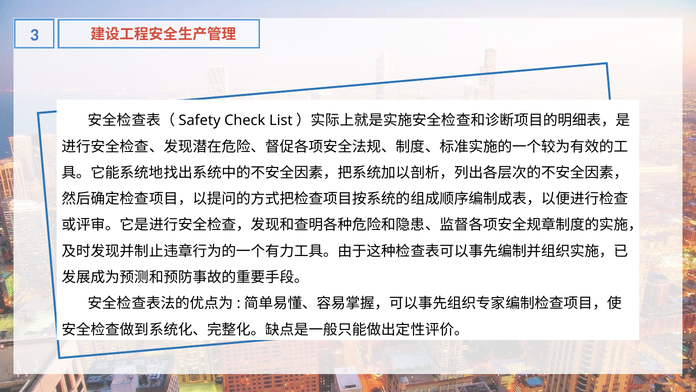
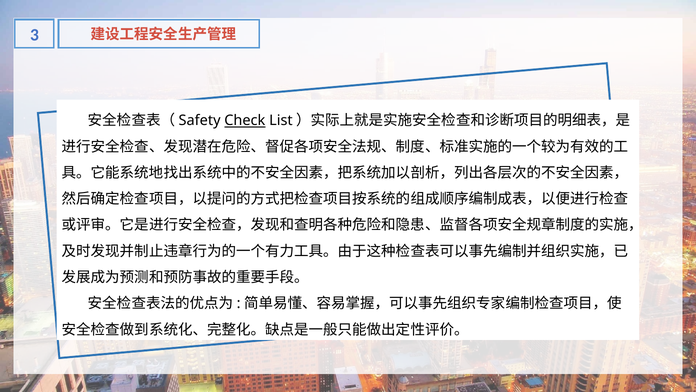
Check underline: none -> present (245, 121)
